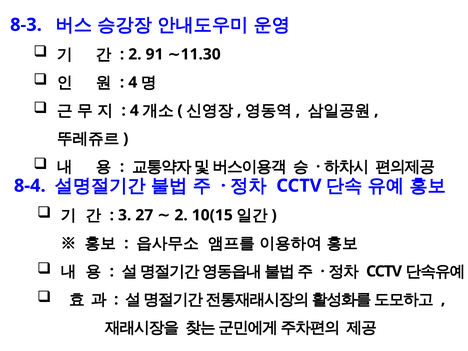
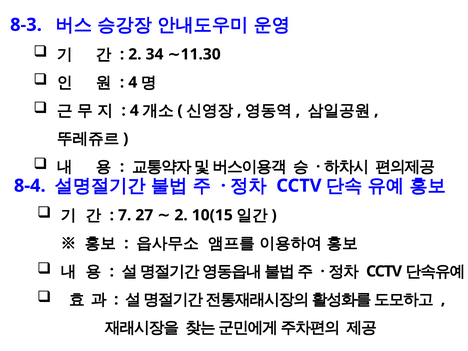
91: 91 -> 34 (155, 54)
3: 3 -> 7 (125, 215)
